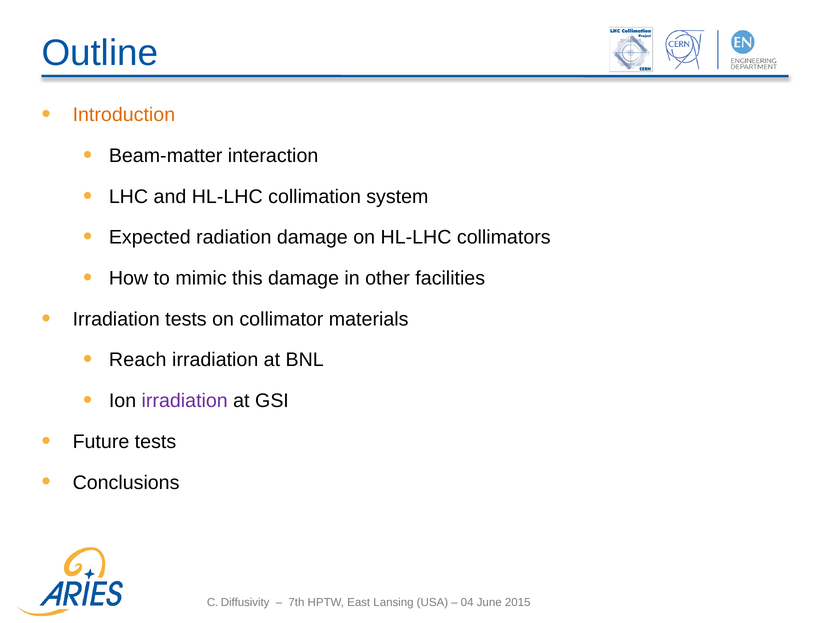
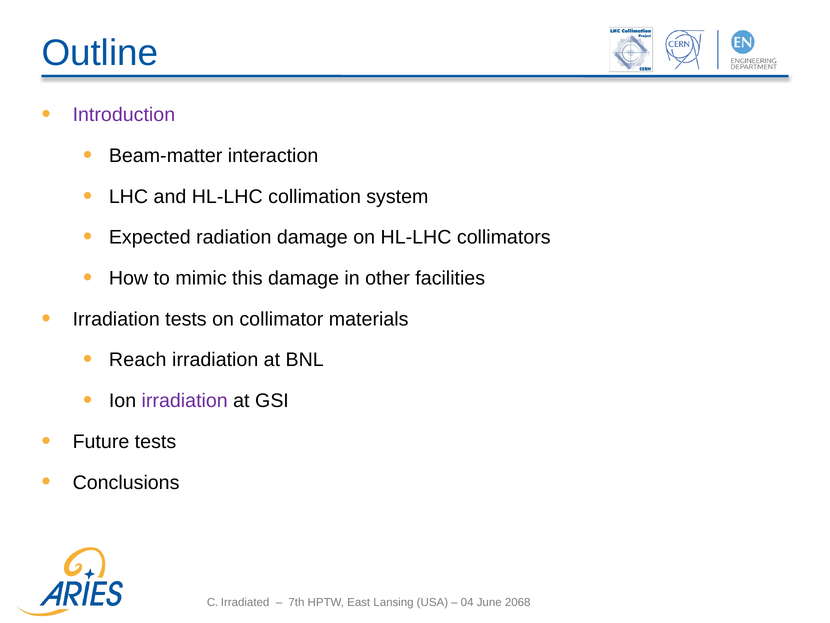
Introduction colour: orange -> purple (124, 115)
Diffusivity: Diffusivity -> Irradiated (245, 602)
2015: 2015 -> 2068 (518, 602)
